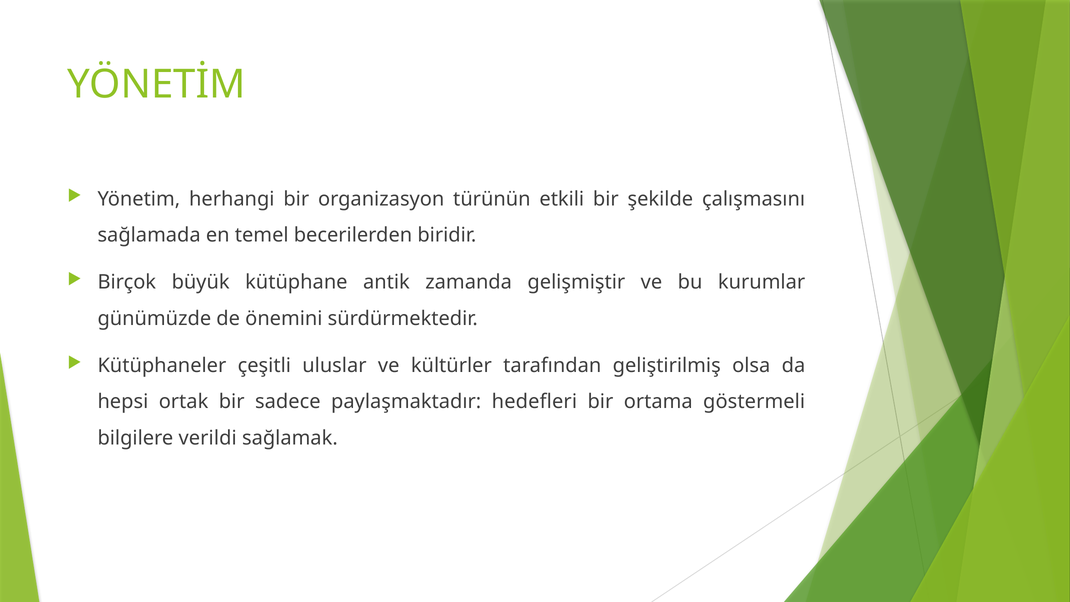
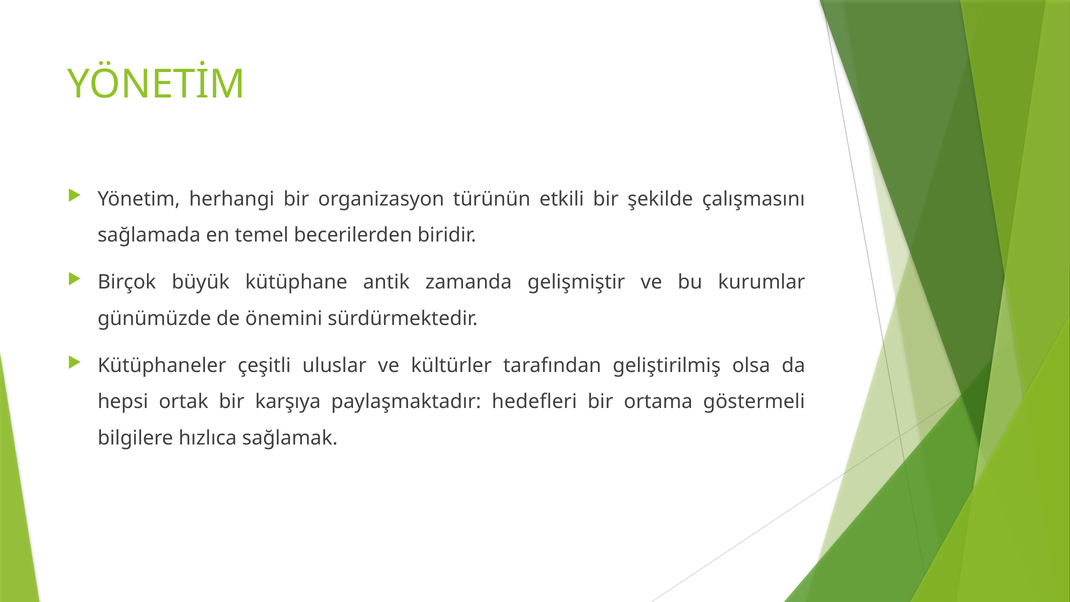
sadece: sadece -> karşıya (288, 402)
verildi: verildi -> hızlıca (208, 438)
